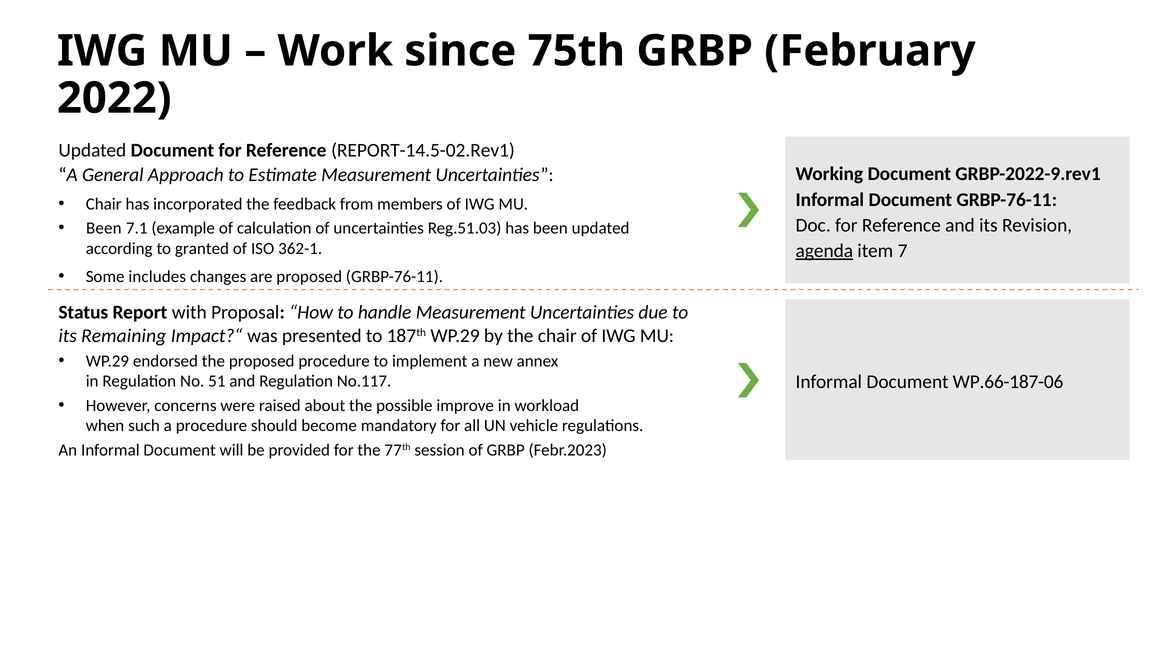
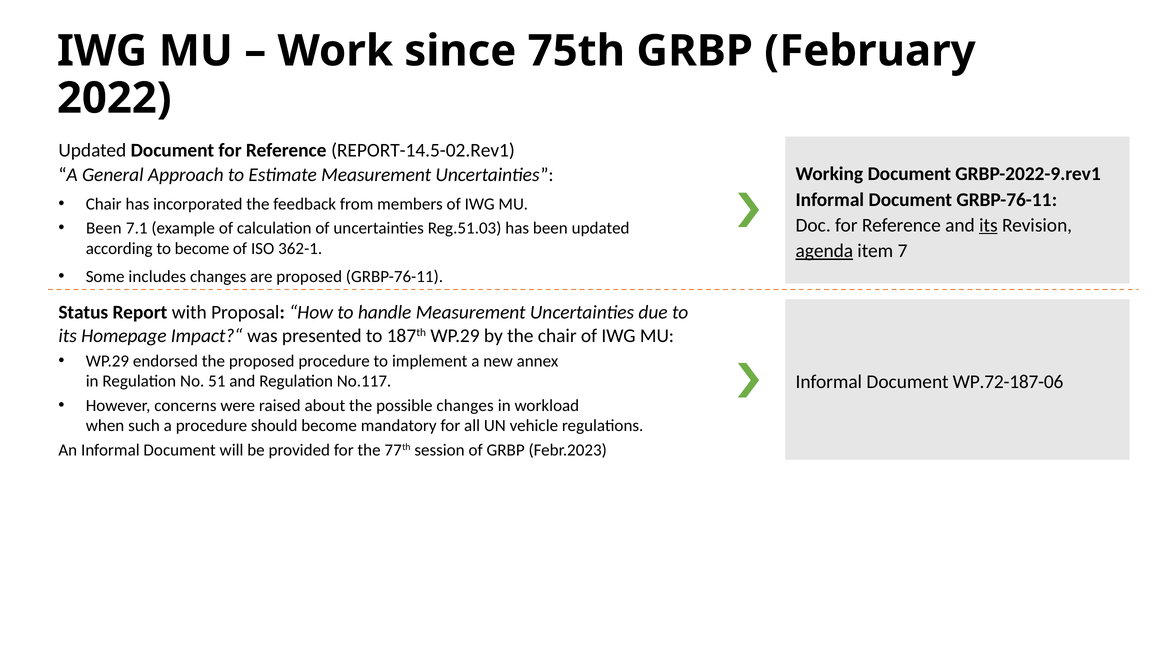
its underline: none -> present (988, 225)
to granted: granted -> become (202, 248)
Remaining: Remaining -> Homepage (124, 336)
WP.66-187-06: WP.66-187-06 -> WP.72-187-06 (1008, 382)
possible improve: improve -> changes (465, 405)
